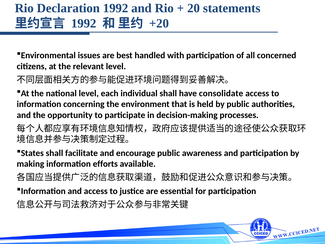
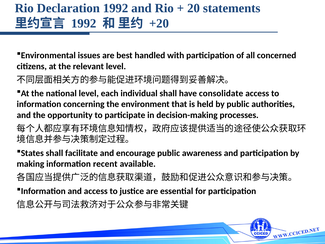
efforts: efforts -> recent (105, 164)
